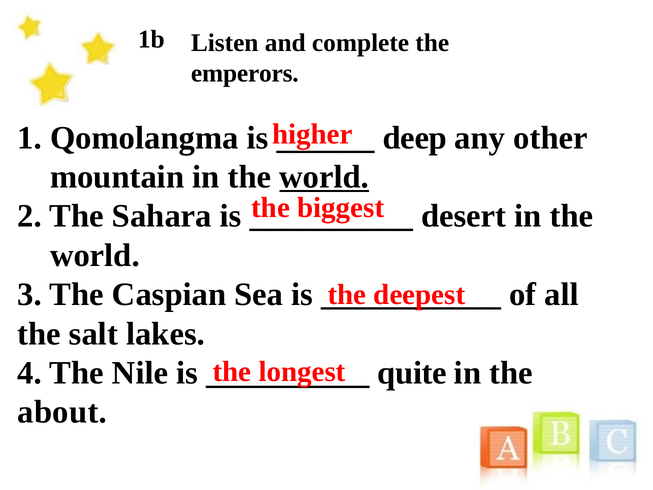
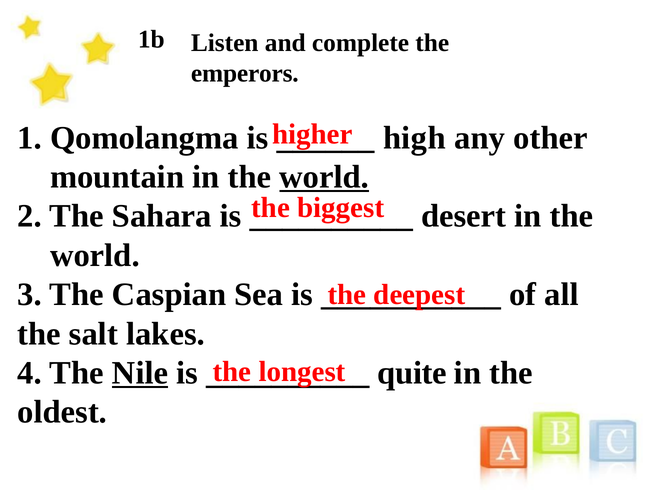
deep: deep -> high (414, 138)
Nile underline: none -> present (140, 373)
about: about -> oldest (62, 412)
